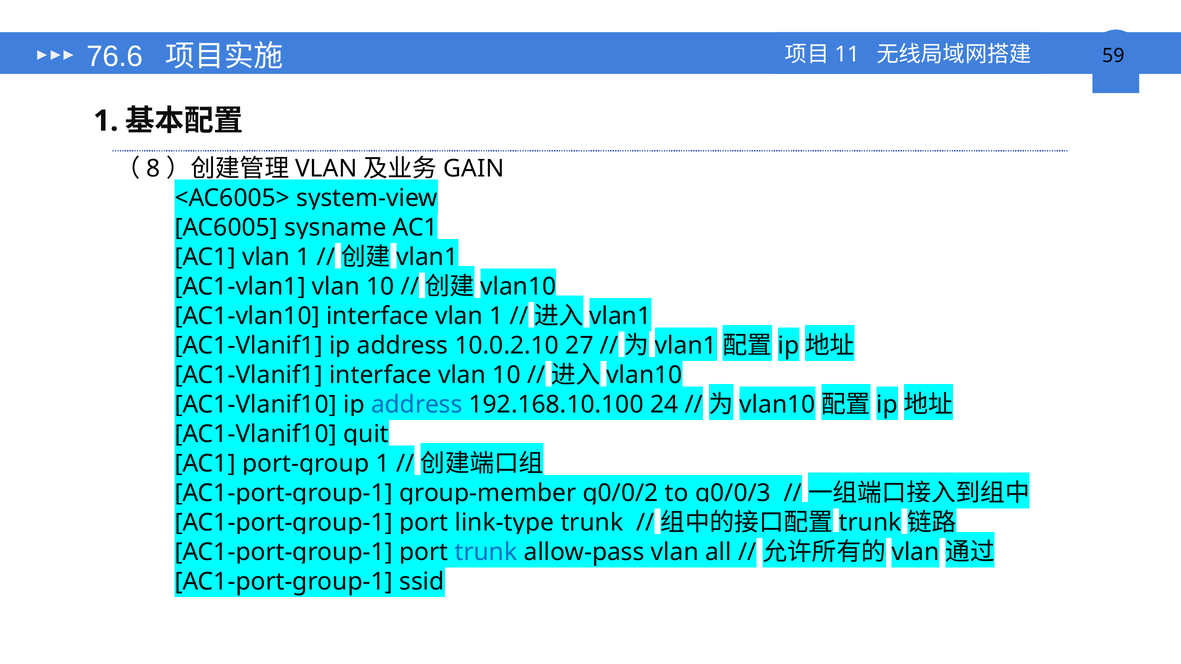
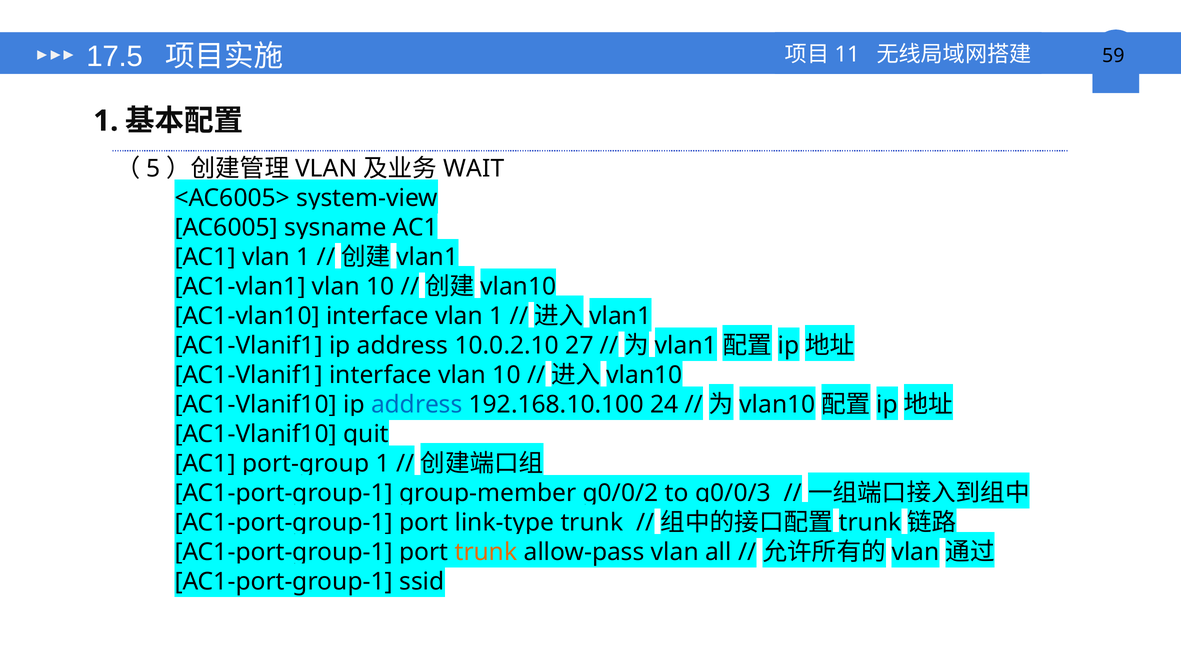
76.6: 76.6 -> 17.5 (115, 57)
8: 8 -> 5 (153, 168)
GAIN: GAIN -> WAIT (474, 168)
trunk colour: blue -> orange (486, 552)
